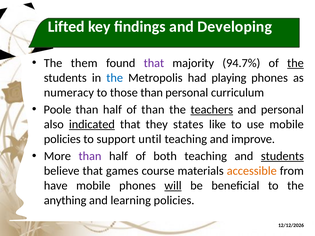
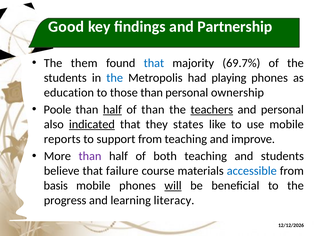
Lifted: Lifted -> Good (66, 27)
Developing: Developing -> Partnership (235, 27)
that colour: purple -> blue (154, 63)
94.7%: 94.7% -> 69.7% (241, 63)
the underline: present -> none (295, 63)
numeracy: numeracy -> education (69, 93)
curriculum: curriculum -> ownership (237, 93)
half underline: none -> present (112, 110)
policies: policies -> reports (62, 139)
support until: until -> from (150, 139)
students underline: present -> none (282, 156)
games: games -> failure (122, 171)
accessible colour: orange -> blue (252, 171)
have: have -> basis (56, 186)
anything: anything -> progress (65, 200)
learning policies: policies -> literacy (174, 200)
